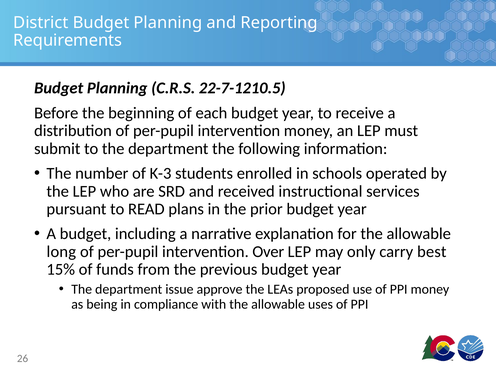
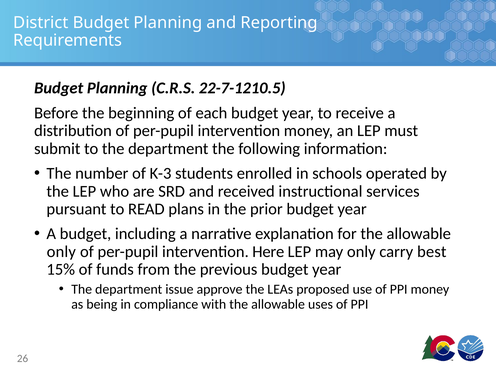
long: long -> only (61, 252)
Over: Over -> Here (268, 252)
